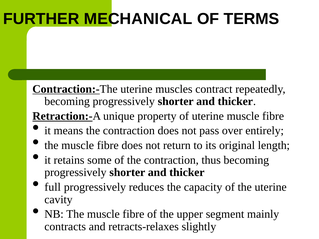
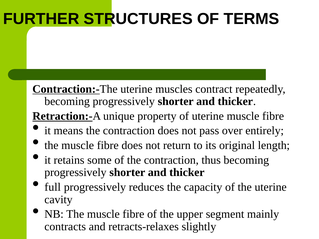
MECHANICAL: MECHANICAL -> STRUCTURES (138, 19)
